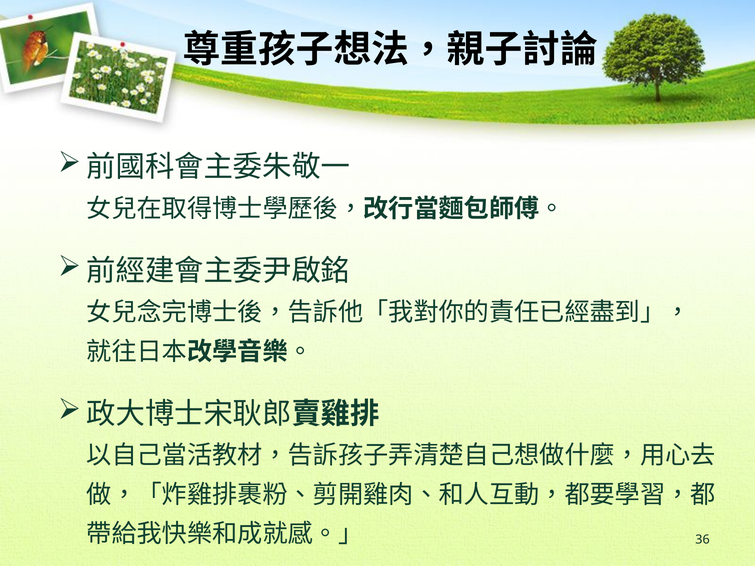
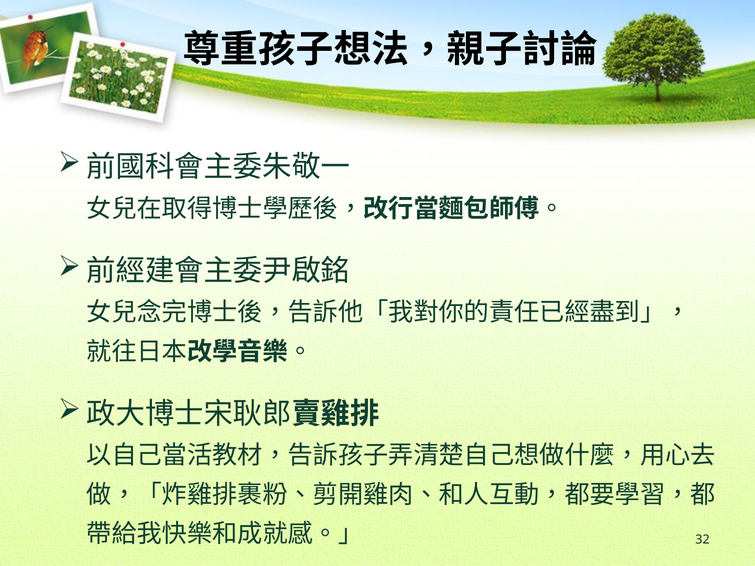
36: 36 -> 32 (703, 540)
